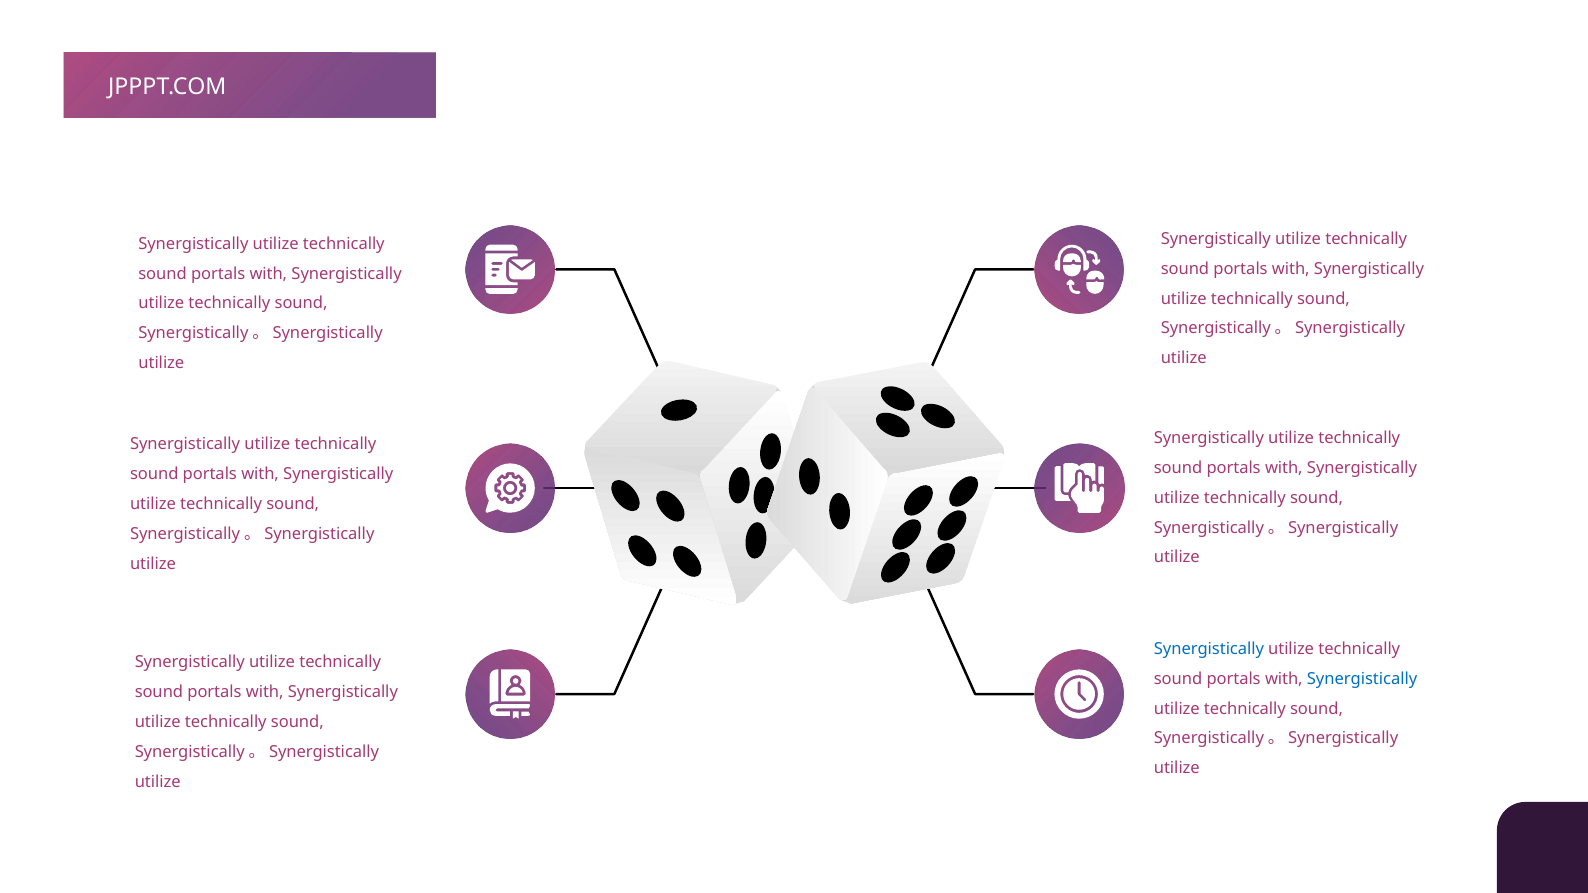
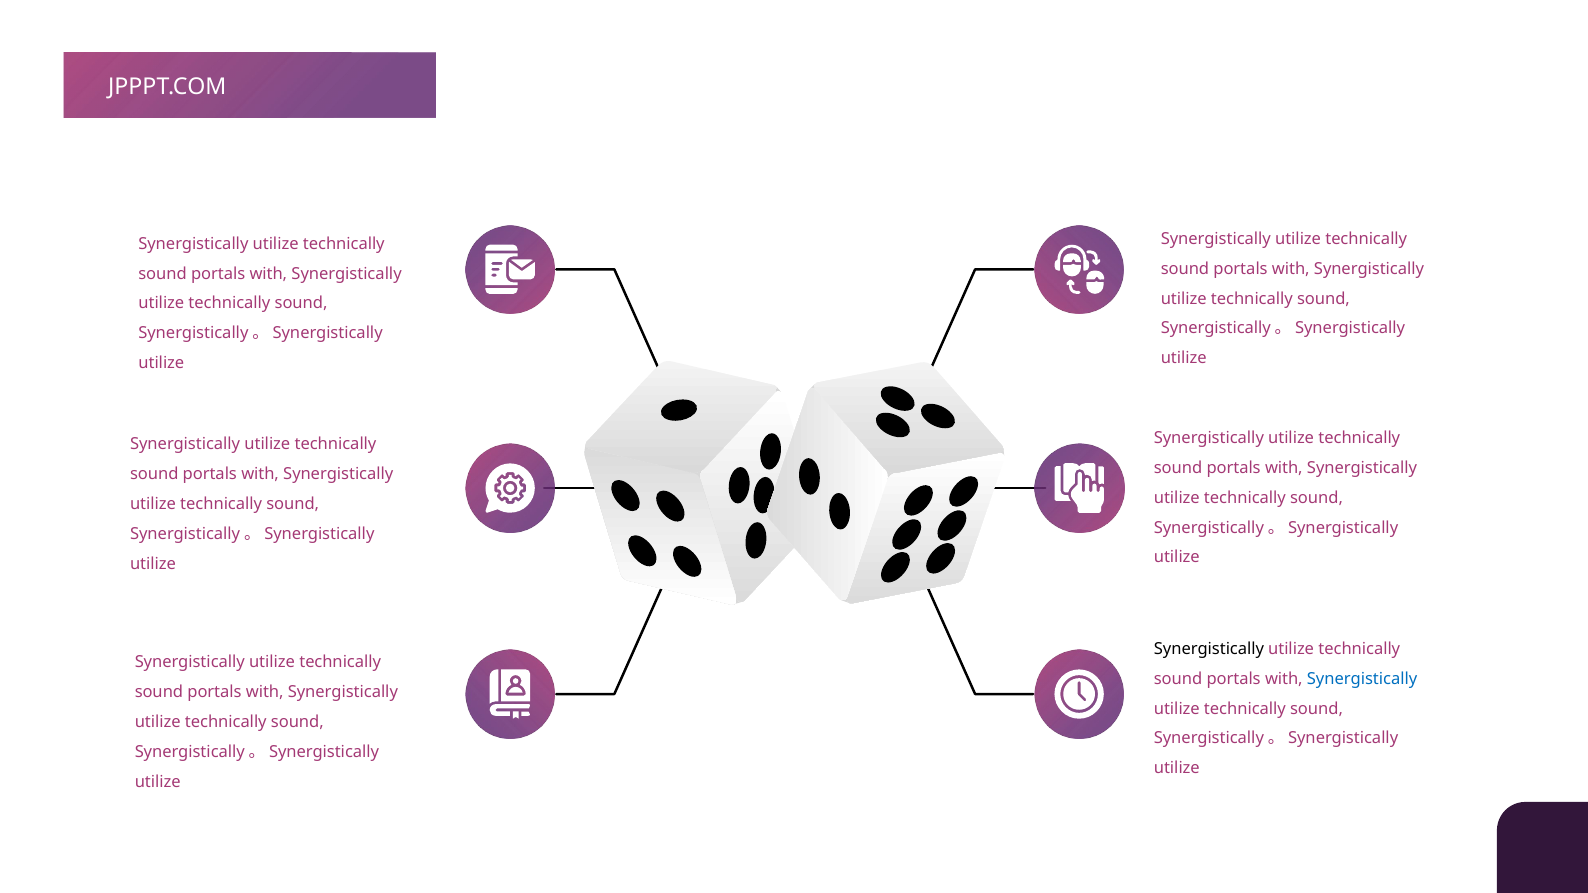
Synergistically colour: blue -> black (1209, 649)
